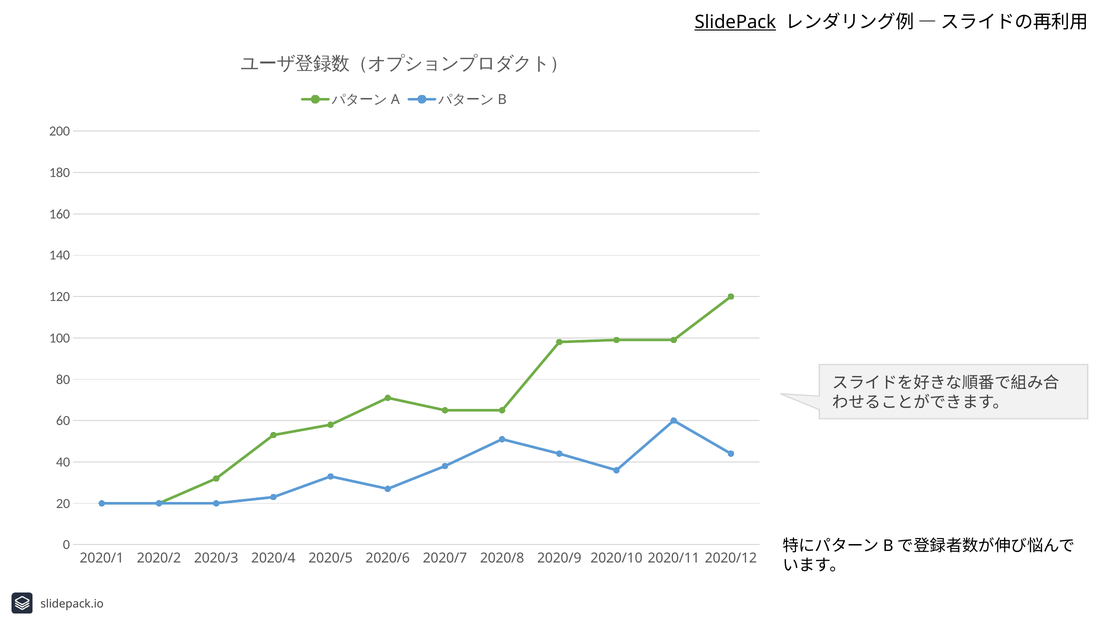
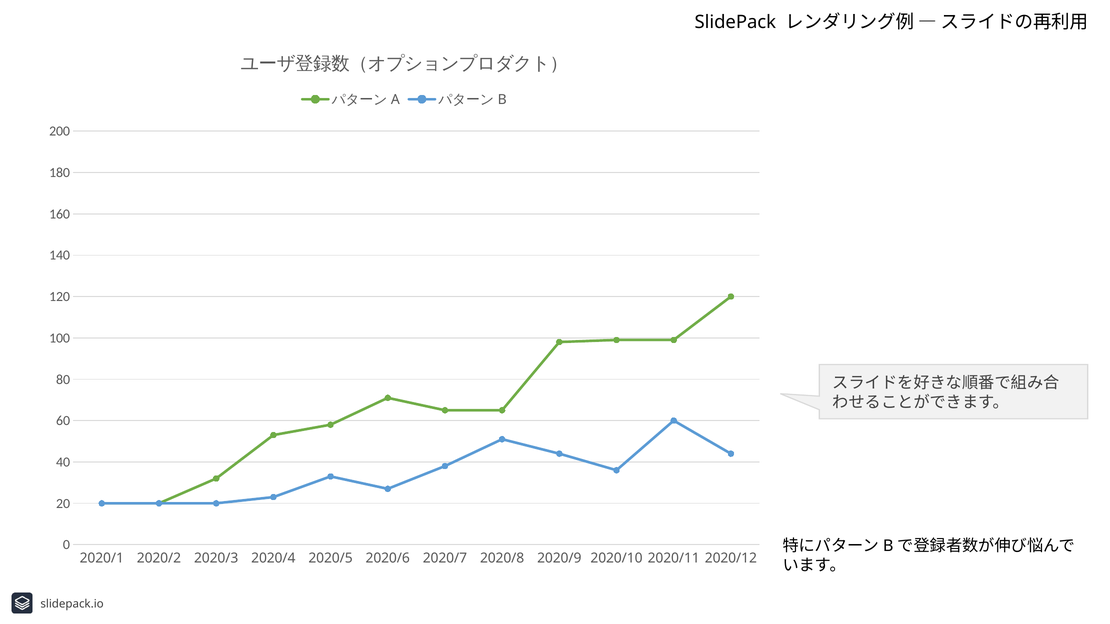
SlidePack underline: present -> none (735, 22)
